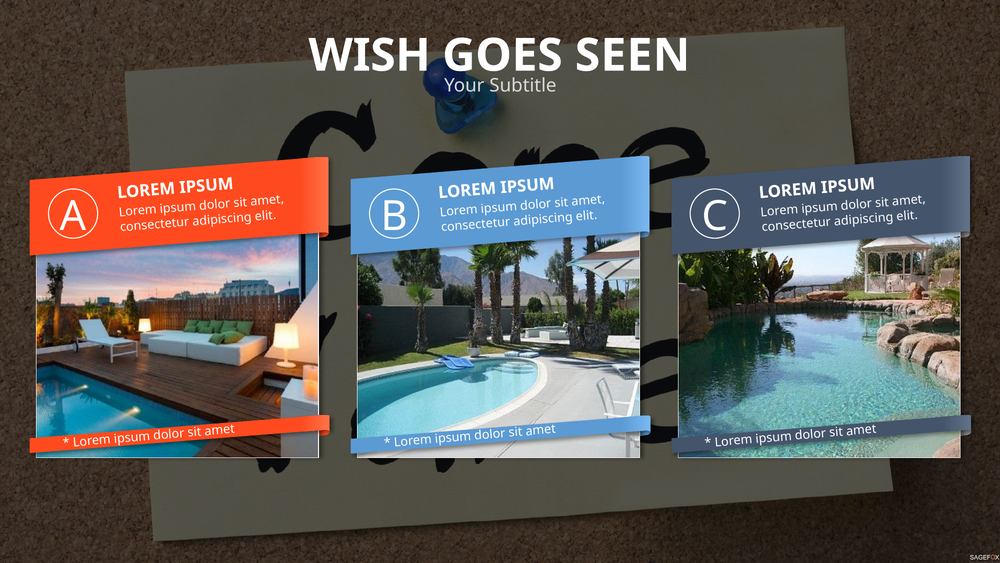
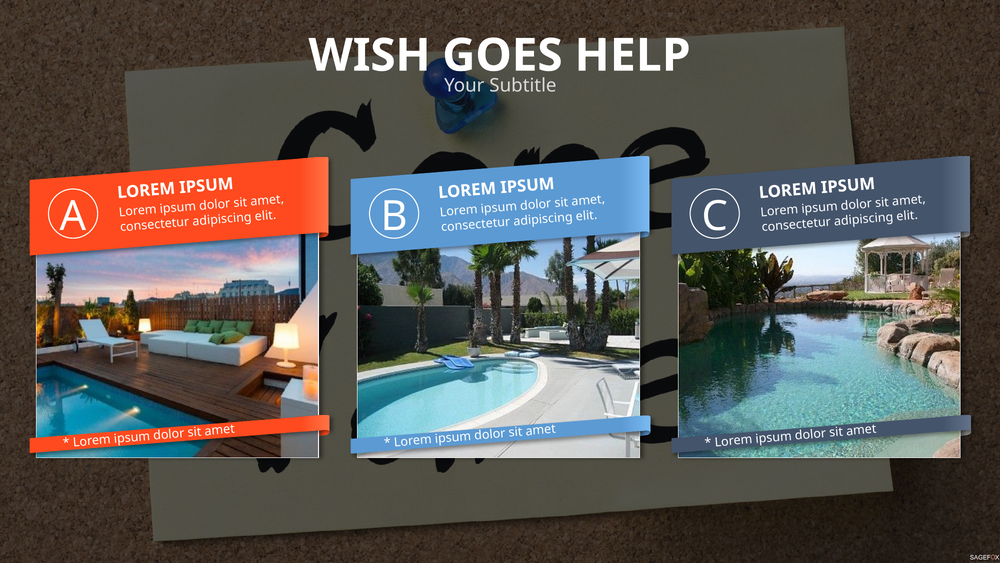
SEEN: SEEN -> HELP (633, 56)
